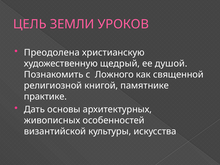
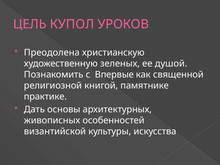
ЗЕМЛИ: ЗЕМЛИ -> КУПОЛ (72, 24)
щедрый: щедрый -> зеленых (120, 64)
Ложного: Ложного -> Впервые (114, 75)
